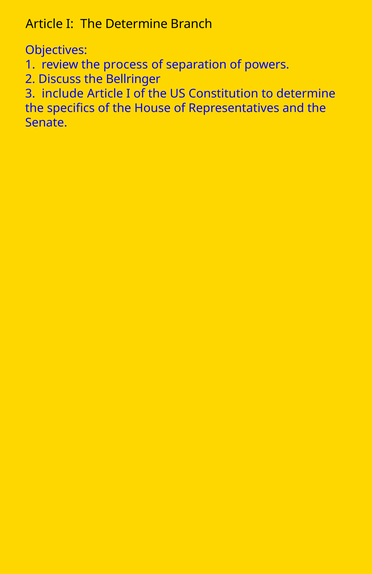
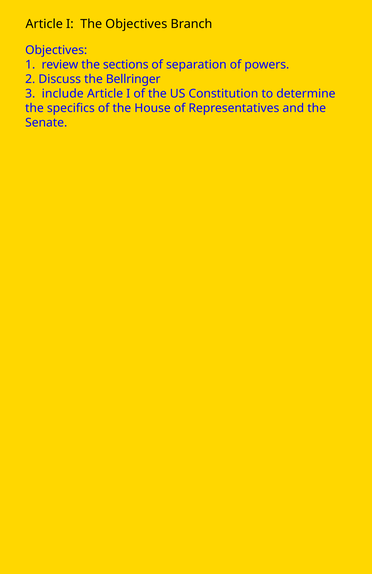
The Determine: Determine -> Objectives (136, 24)
process: process -> sections (126, 65)
